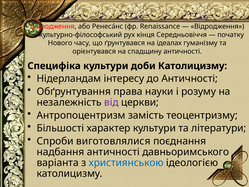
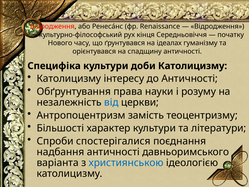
Нідерландам: Нідерландам -> Католицизму (69, 79)
від colour: purple -> blue (111, 102)
виготовлялися: виготовлялися -> спостерігалися (113, 141)
